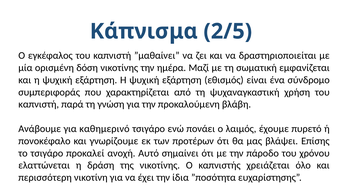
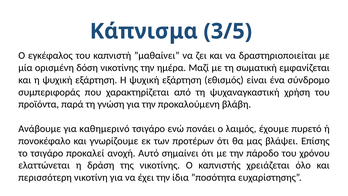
2/5: 2/5 -> 3/5 (228, 31)
καπνιστή: καπνιστή -> προϊόντα (39, 104)
